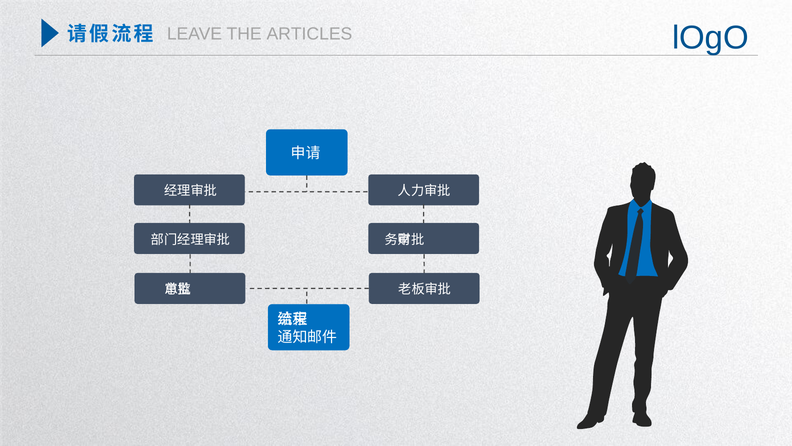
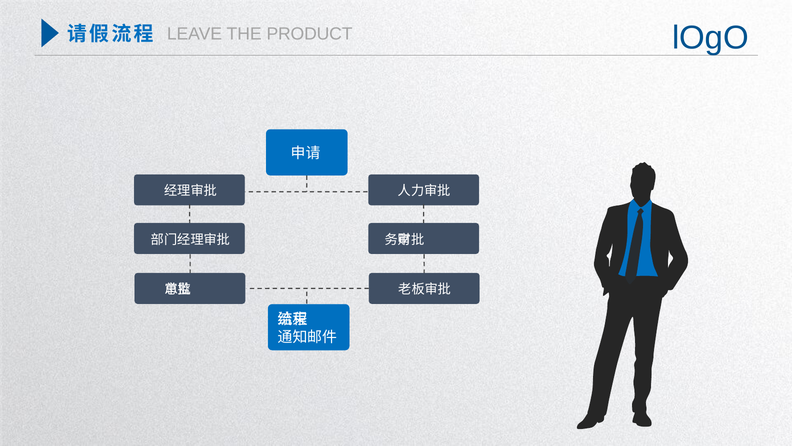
ARTICLES: ARTICLES -> PRODUCT (309, 34)
